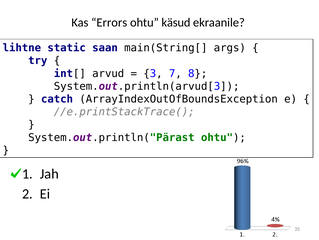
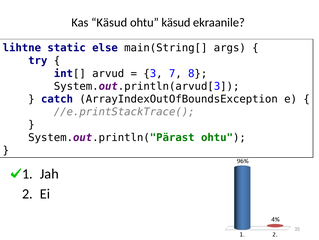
Kas Errors: Errors -> Käsud (109, 22)
saan: saan -> else (105, 48)
